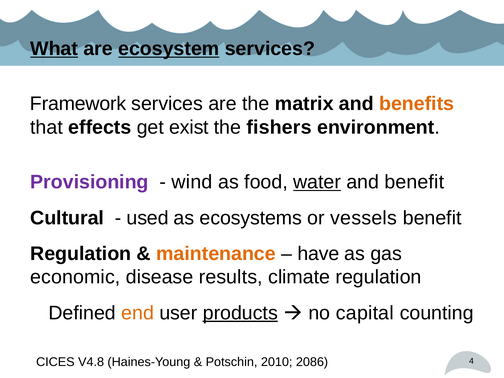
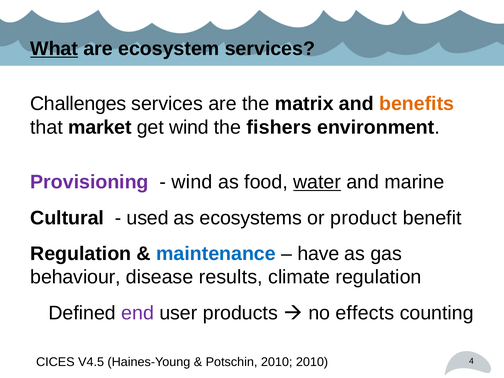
ecosystem underline: present -> none (169, 49)
Framework: Framework -> Challenges (78, 104)
effects: effects -> market (100, 127)
get exist: exist -> wind (189, 127)
and benefit: benefit -> marine (414, 182)
vessels: vessels -> product (364, 218)
maintenance colour: orange -> blue (216, 254)
economic: economic -> behaviour (75, 277)
end colour: orange -> purple (138, 313)
products underline: present -> none (240, 313)
capital: capital -> effects (365, 313)
V4.8: V4.8 -> V4.5 (91, 362)
2010 2086: 2086 -> 2010 (312, 362)
